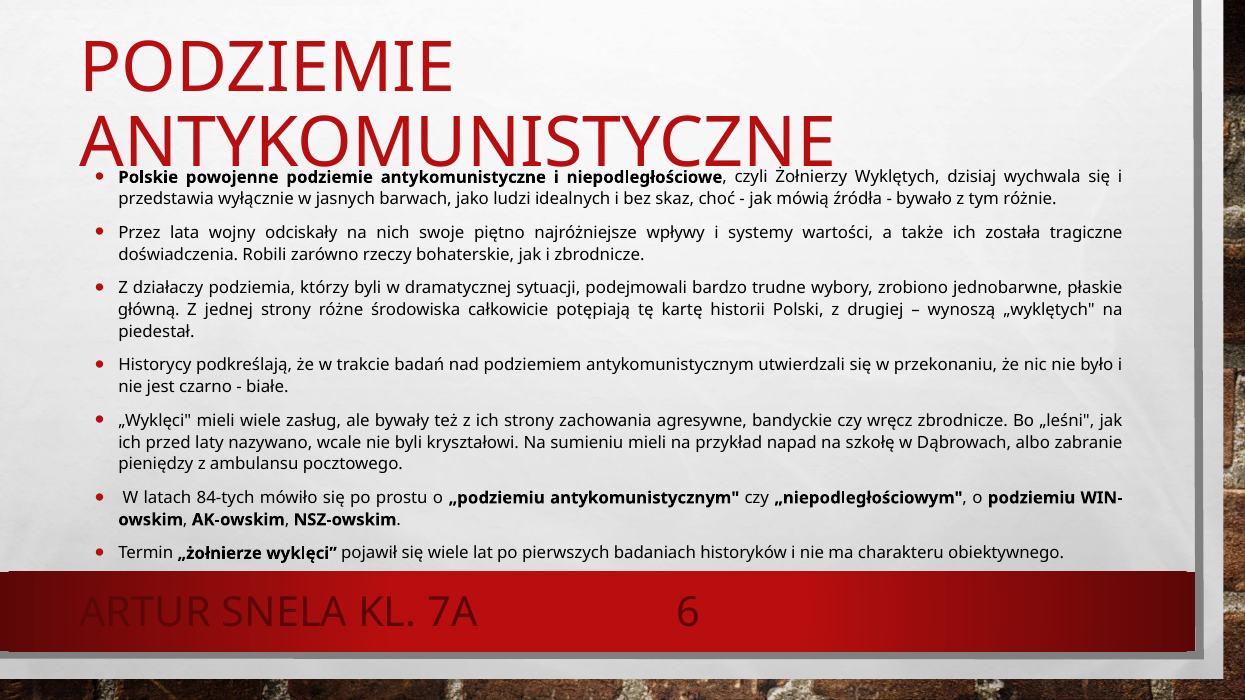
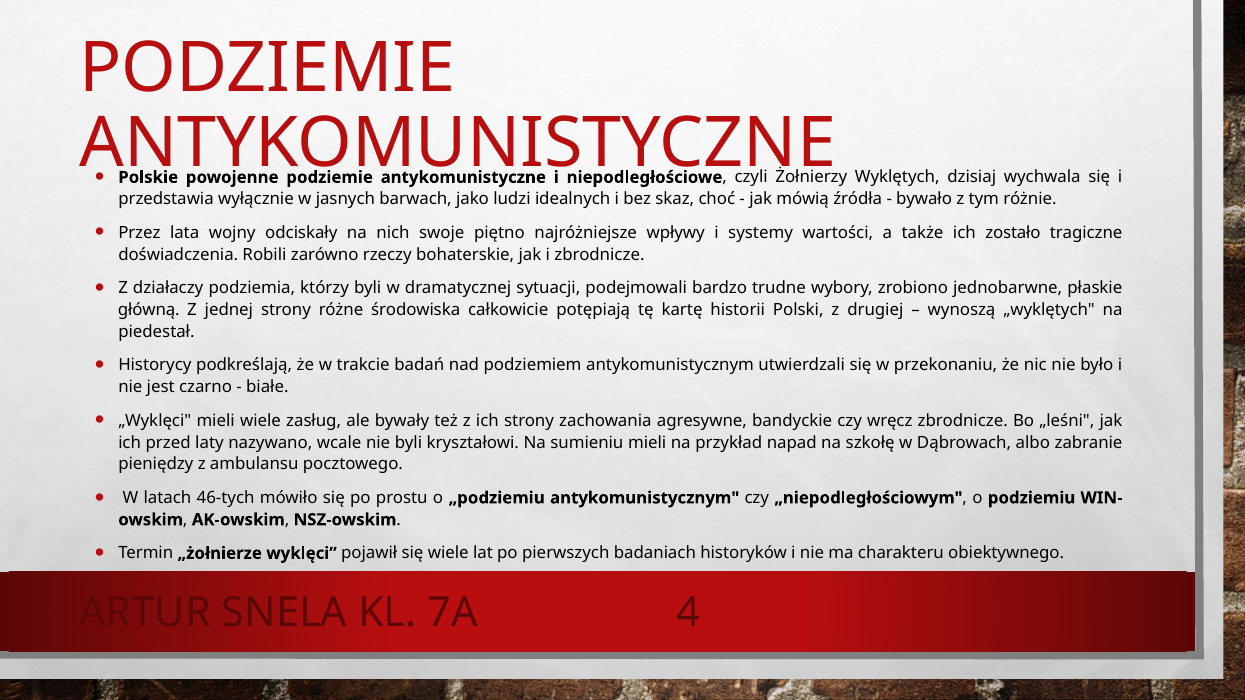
została: została -> zostało (1013, 233)
84-tych: 84-tych -> 46-tych (226, 498)
6: 6 -> 4 (688, 613)
